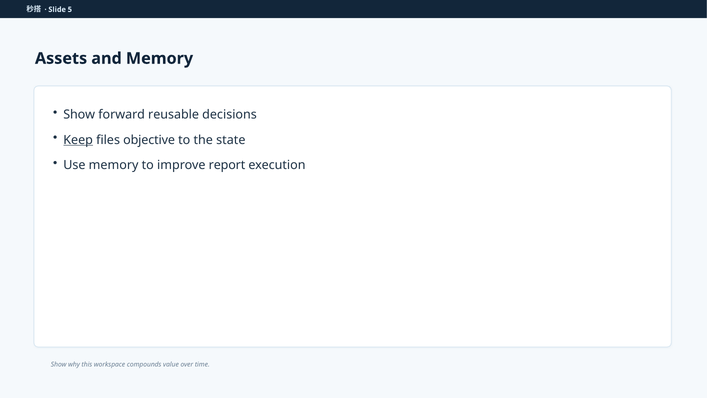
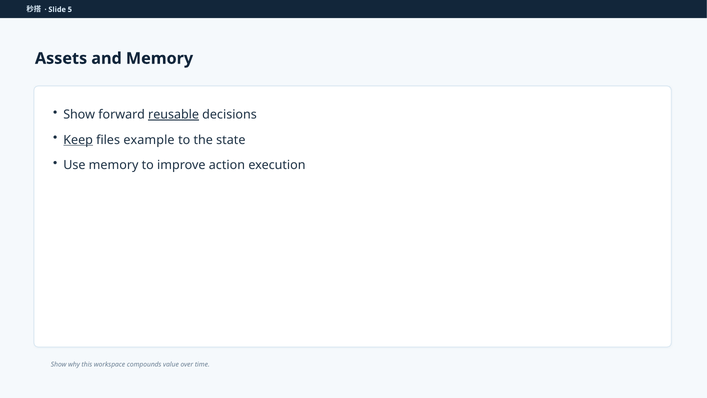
reusable underline: none -> present (174, 114)
objective: objective -> example (149, 140)
report: report -> action (227, 165)
